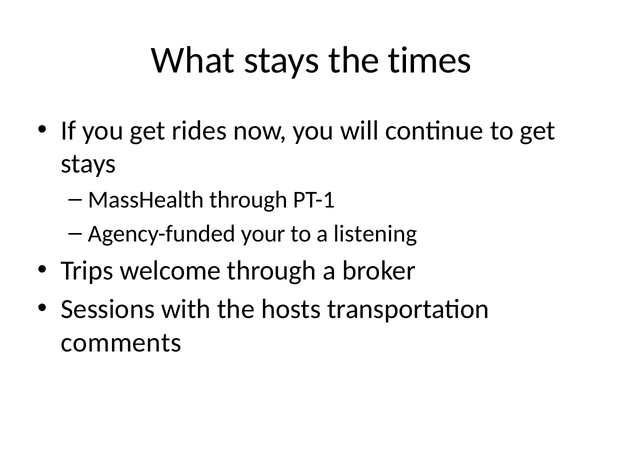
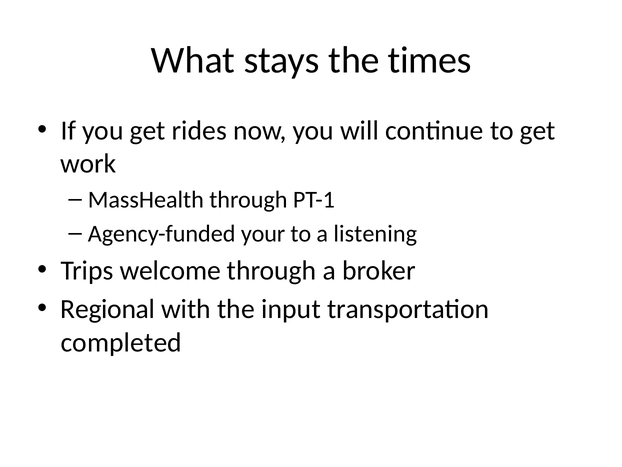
stays: stays -> work (88, 164)
Sessions: Sessions -> Regional (108, 309)
hosts: hosts -> input (291, 309)
comments: comments -> completed (121, 342)
